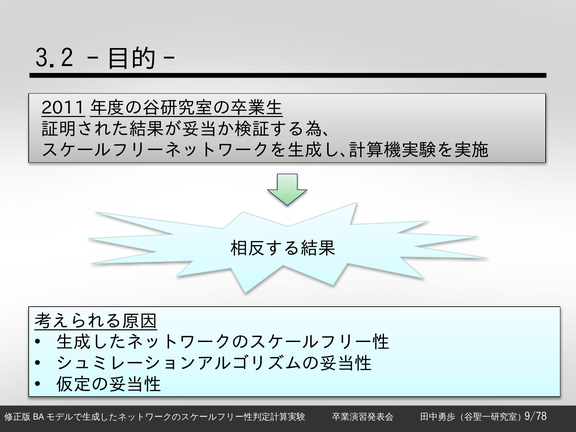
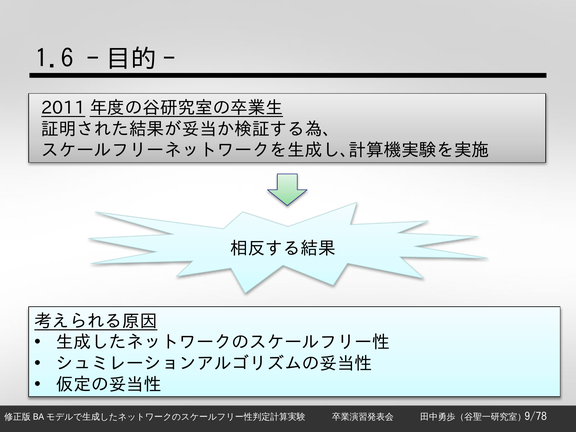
3.2: 3.2 -> 1.6 (54, 59)
